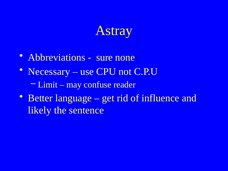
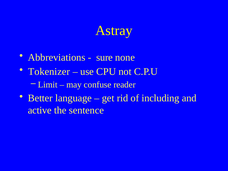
Necessary: Necessary -> Tokenizer (49, 72)
influence: influence -> including (160, 98)
likely: likely -> active (40, 110)
